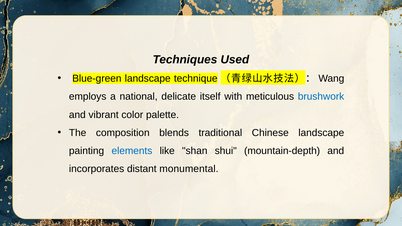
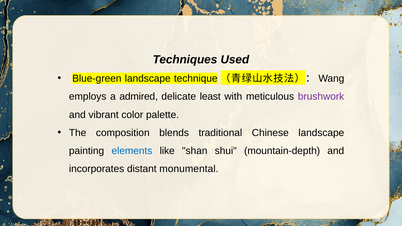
national: national -> admired (139, 97)
itself: itself -> least (210, 97)
brushwork colour: blue -> purple (321, 97)
